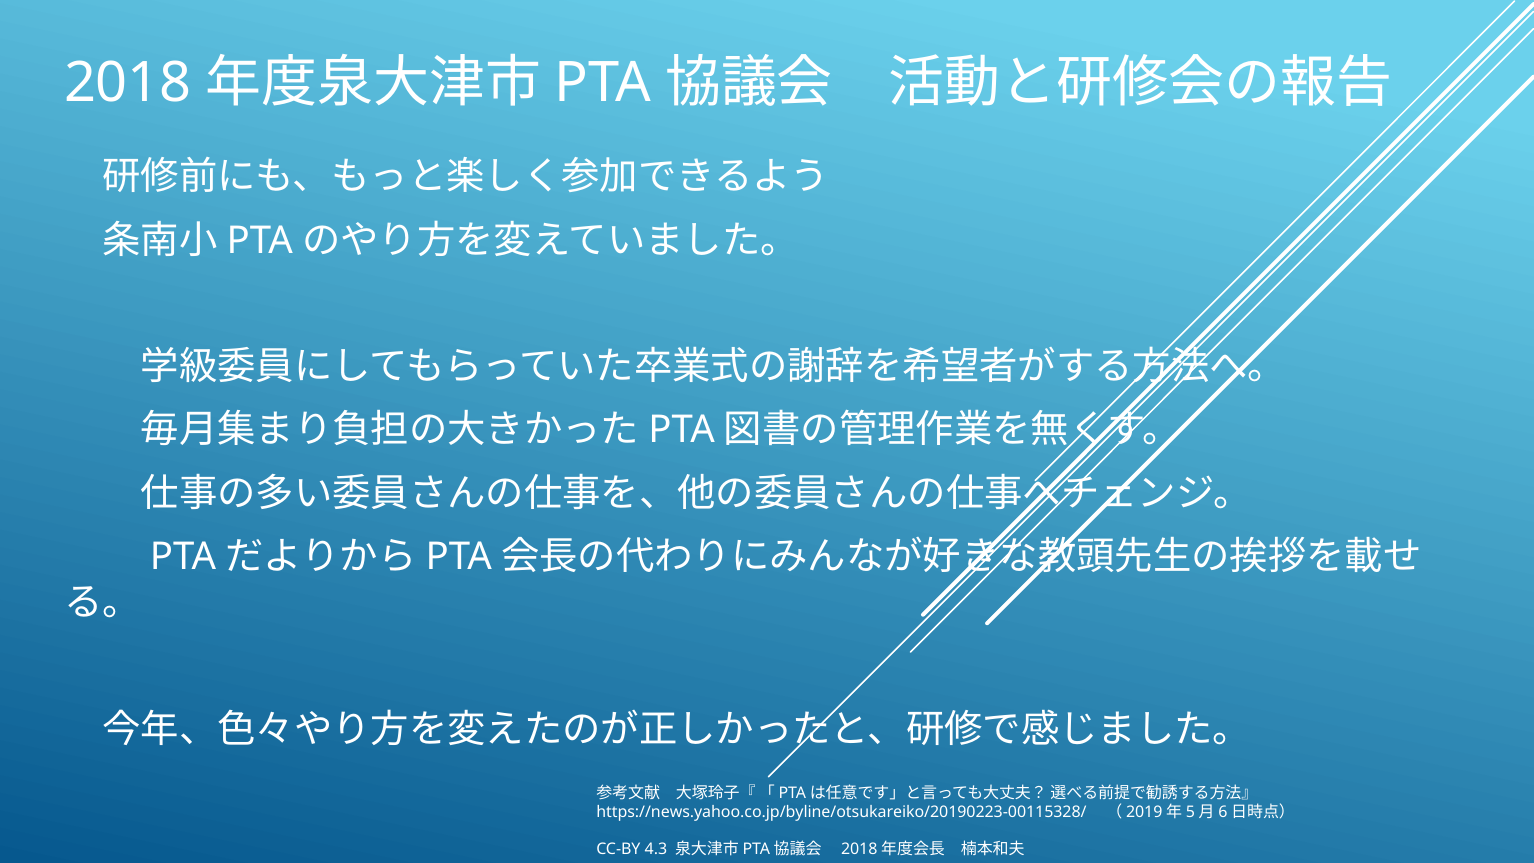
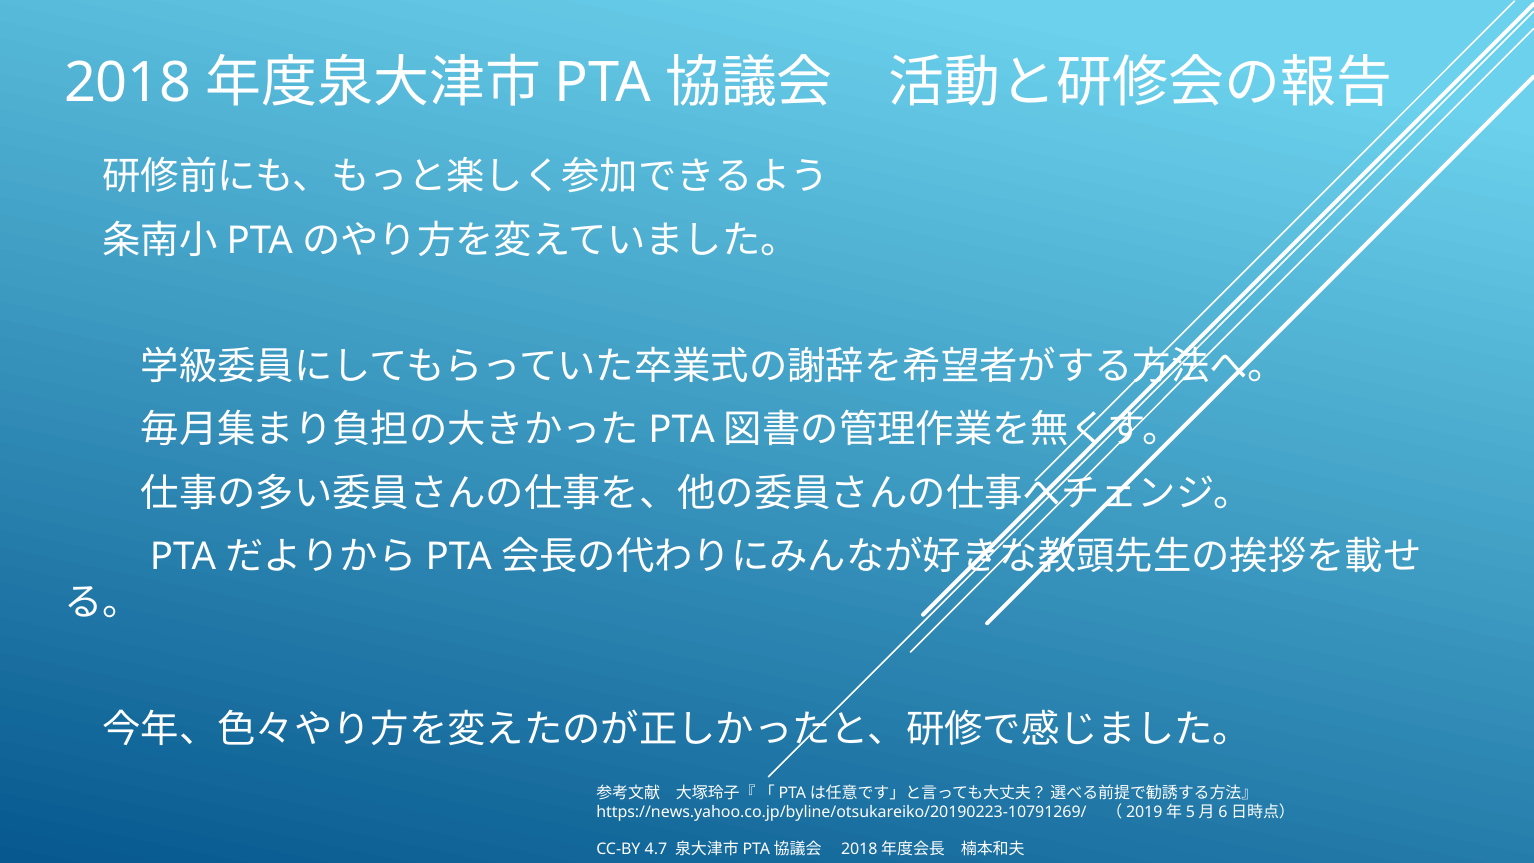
https://news.yahoo.co.jp/byline/otsukareiko/20190223-00115328/: https://news.yahoo.co.jp/byline/otsukareiko/20190223-00115328/ -> https://news.yahoo.co.jp/byline/otsukareiko/20190223-10791269/ (841, 812)
4.3: 4.3 -> 4.7 (656, 849)
